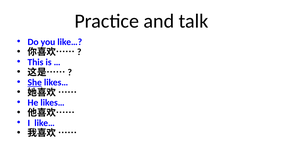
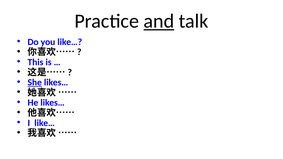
and underline: none -> present (159, 21)
